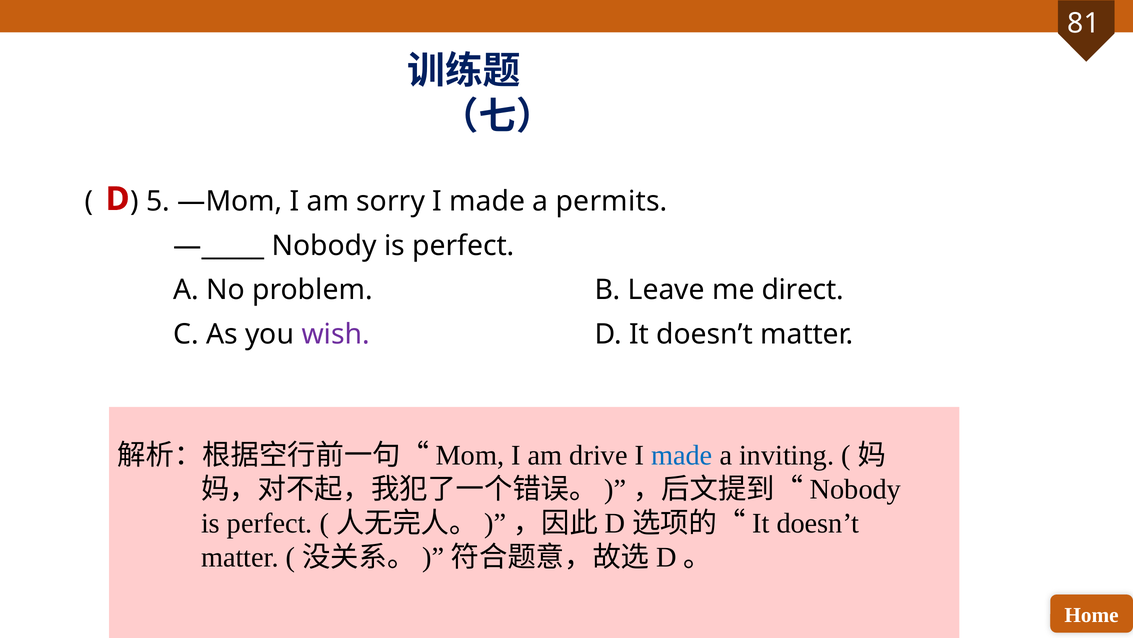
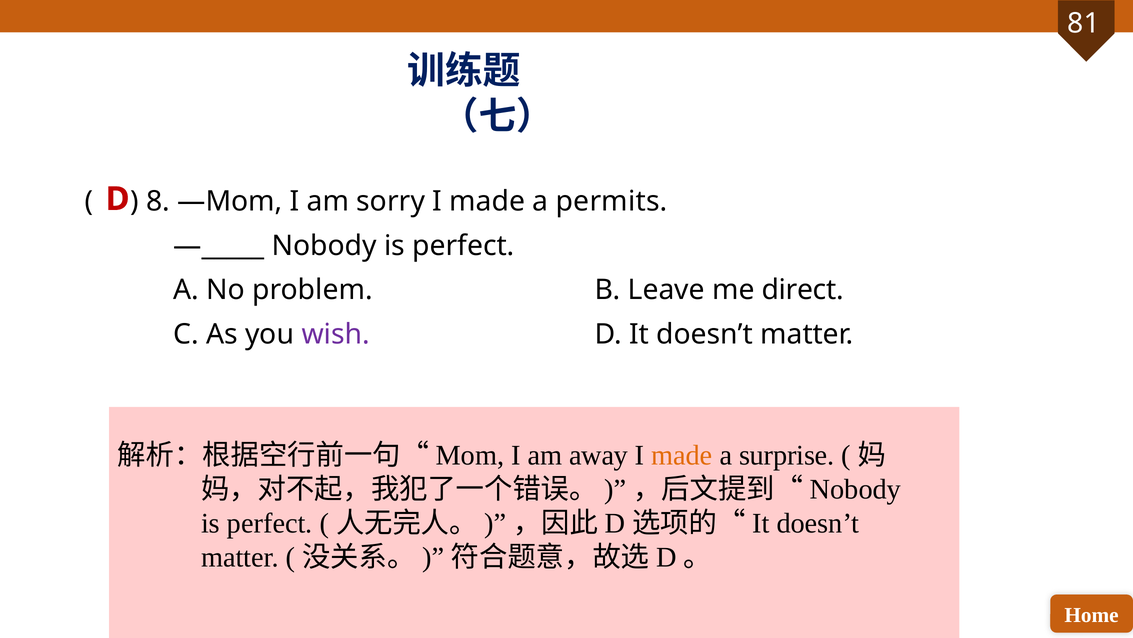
5: 5 -> 8 (158, 201)
drive: drive -> away (599, 455)
made colour: blue -> orange (682, 455)
inviting: inviting -> surprise (787, 455)
